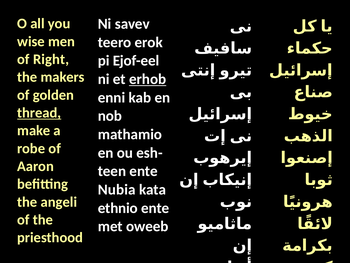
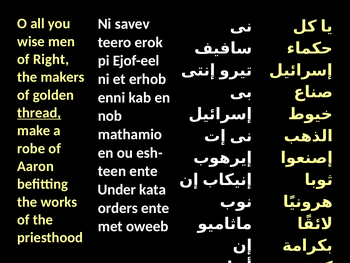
erhob underline: present -> none (148, 79)
Nubia: Nubia -> Under (117, 189)
angeli: angeli -> works (59, 202)
ethnio: ethnio -> orders (118, 208)
